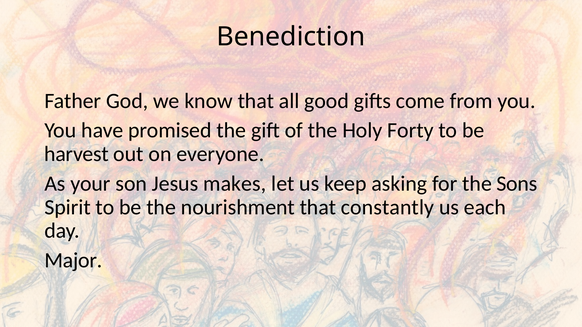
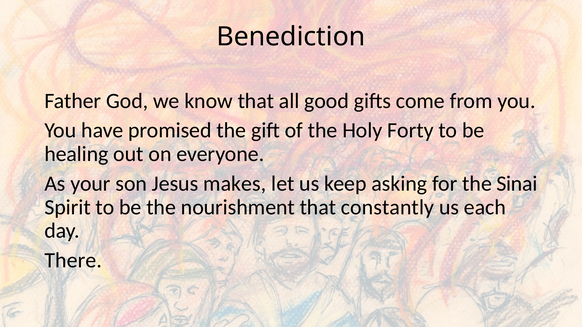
harvest: harvest -> healing (76, 154)
Sons: Sons -> Sinai (517, 184)
Major: Major -> There (73, 261)
